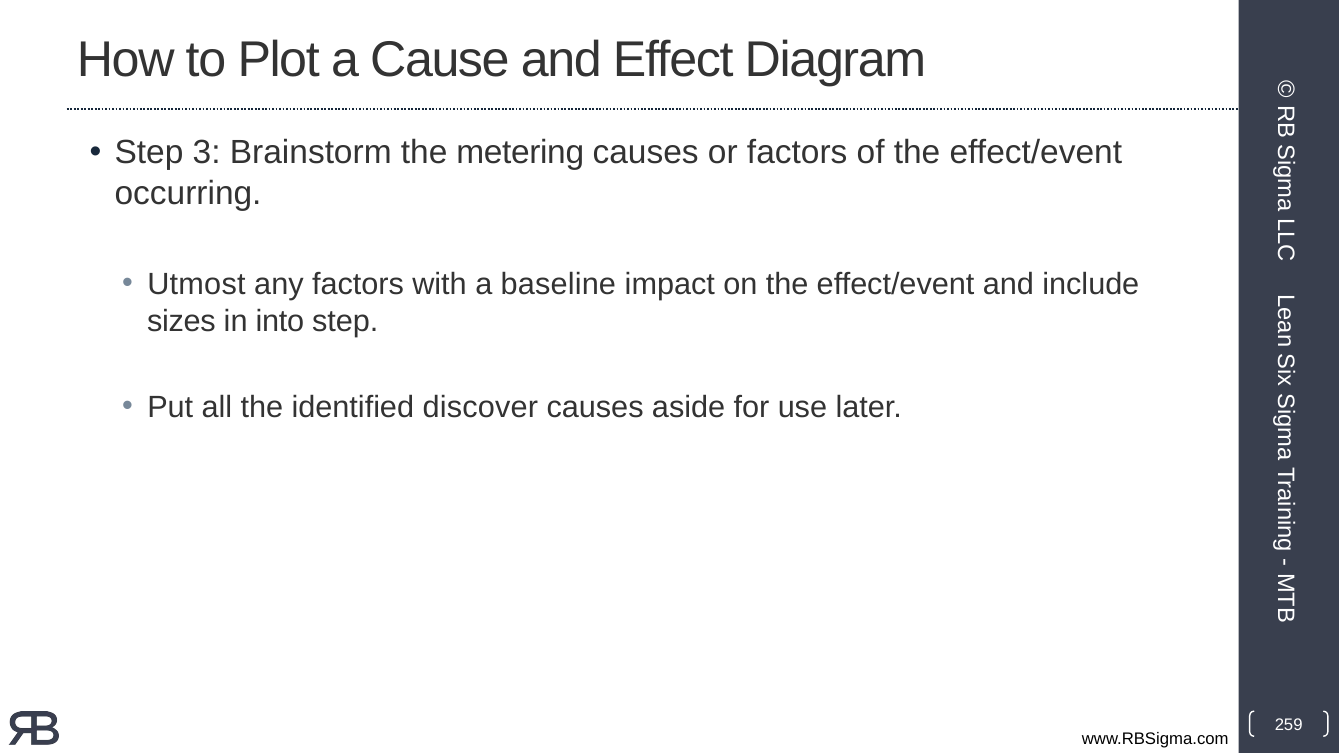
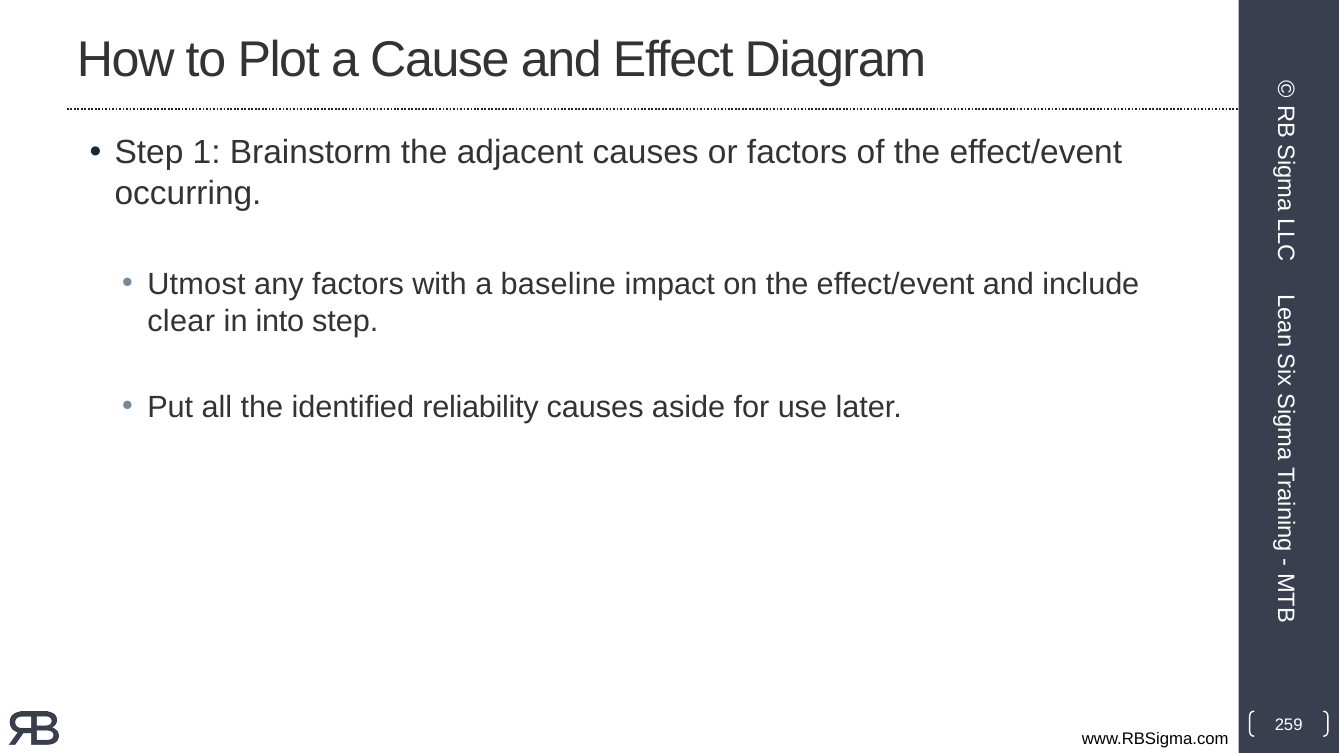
3: 3 -> 1 (207, 153)
metering: metering -> adjacent (520, 153)
sizes: sizes -> clear (181, 321)
discover: discover -> reliability (481, 407)
